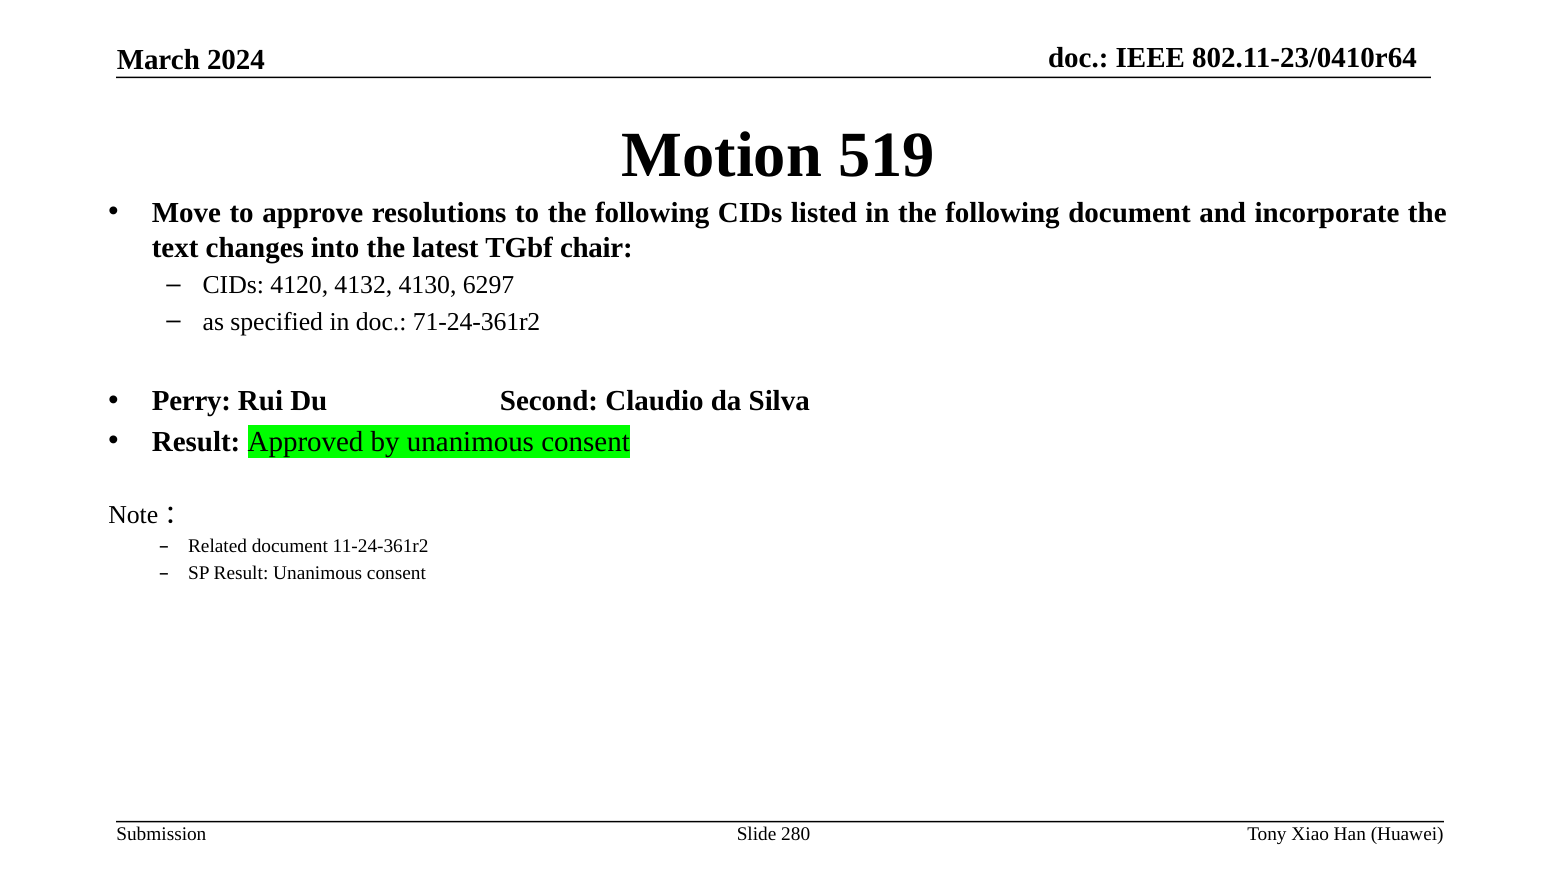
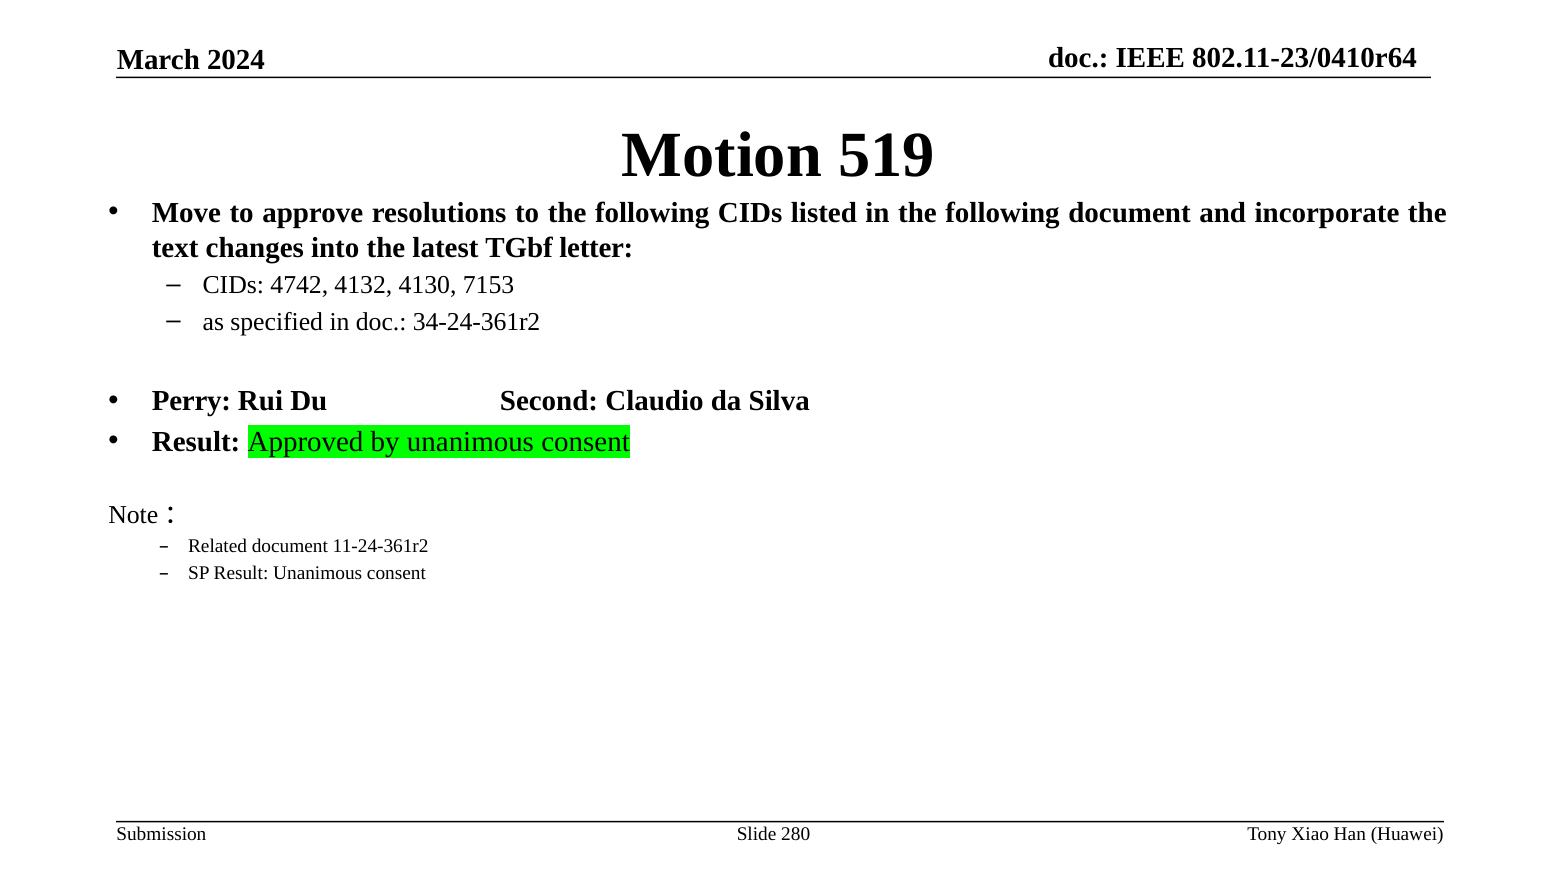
chair: chair -> letter (596, 248)
4120: 4120 -> 4742 (299, 285)
6297: 6297 -> 7153 (489, 285)
71-24-361r2: 71-24-361r2 -> 34-24-361r2 (477, 322)
